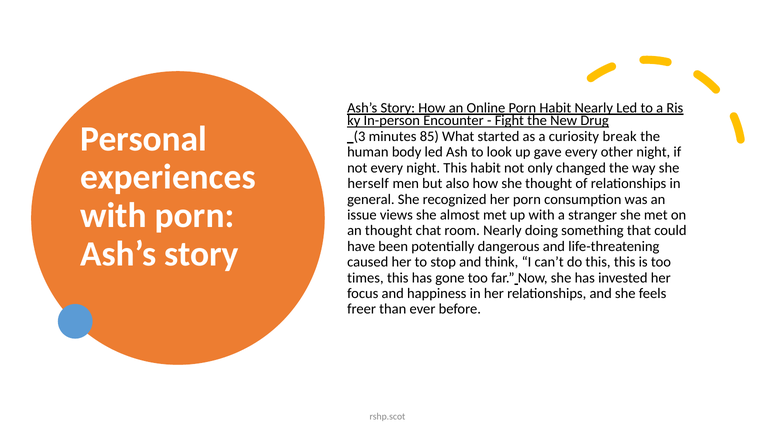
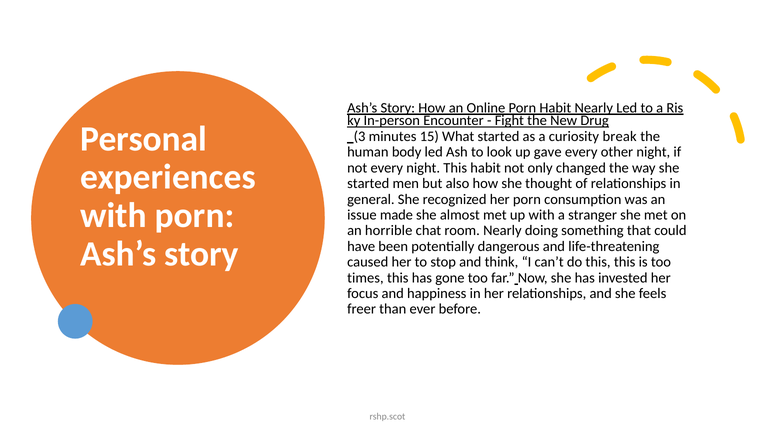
85: 85 -> 15 (429, 136)
herself: herself -> started (368, 184)
views: views -> made (396, 215)
an thought: thought -> horrible (389, 231)
